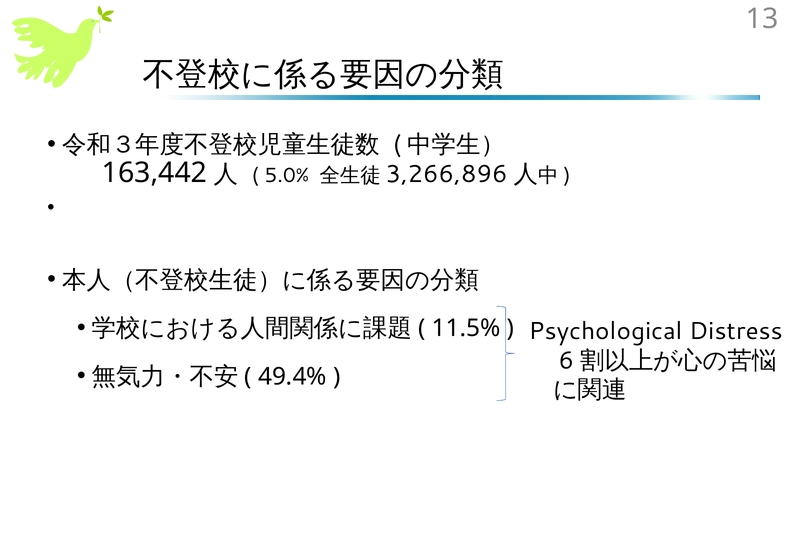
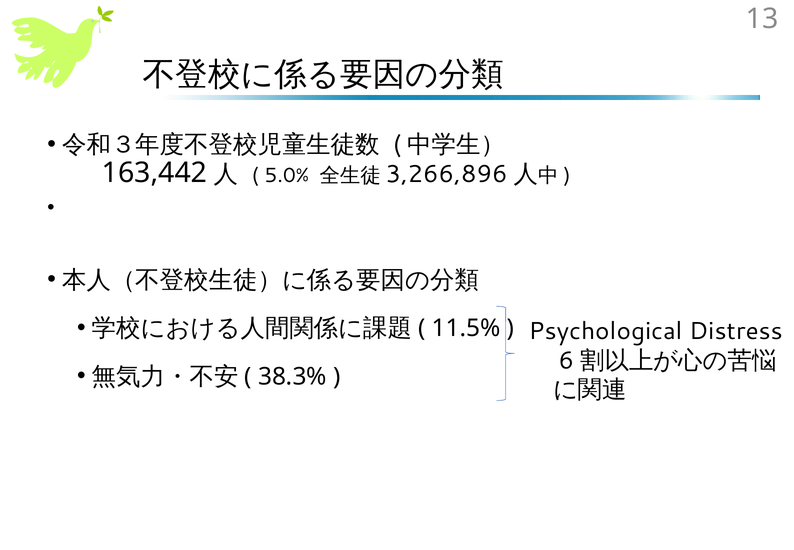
49.4%: 49.4% -> 38.3% (292, 376)
